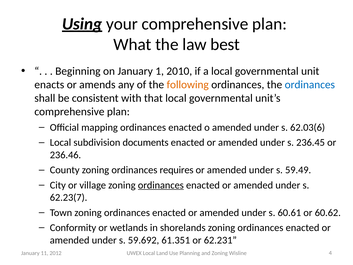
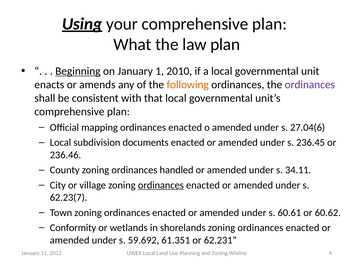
law best: best -> plan (225, 44)
Beginning underline: none -> present (78, 71)
ordinances colour: blue -> purple (310, 85)
62.03(6: 62.03(6 -> 27.04(6 (308, 127)
requires: requires -> handled (177, 170)
59.49: 59.49 -> 34.11 (298, 170)
